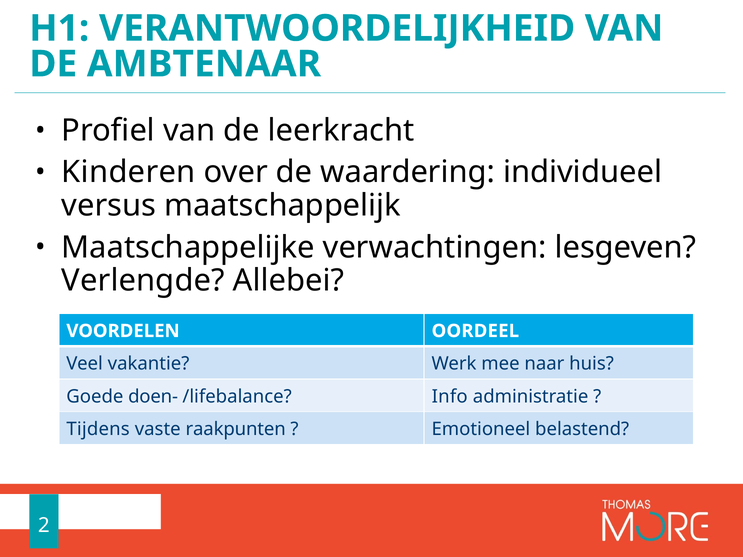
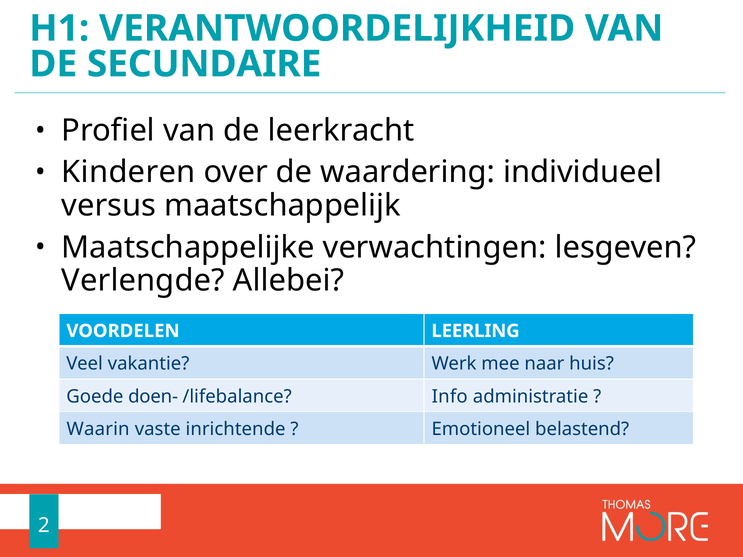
AMBTENAAR: AMBTENAAR -> SECUNDAIRE (204, 64)
OORDEEL: OORDEEL -> LEERLING (476, 331)
Tijdens: Tijdens -> Waarin (98, 429)
raakpunten: raakpunten -> inrichtende (236, 429)
